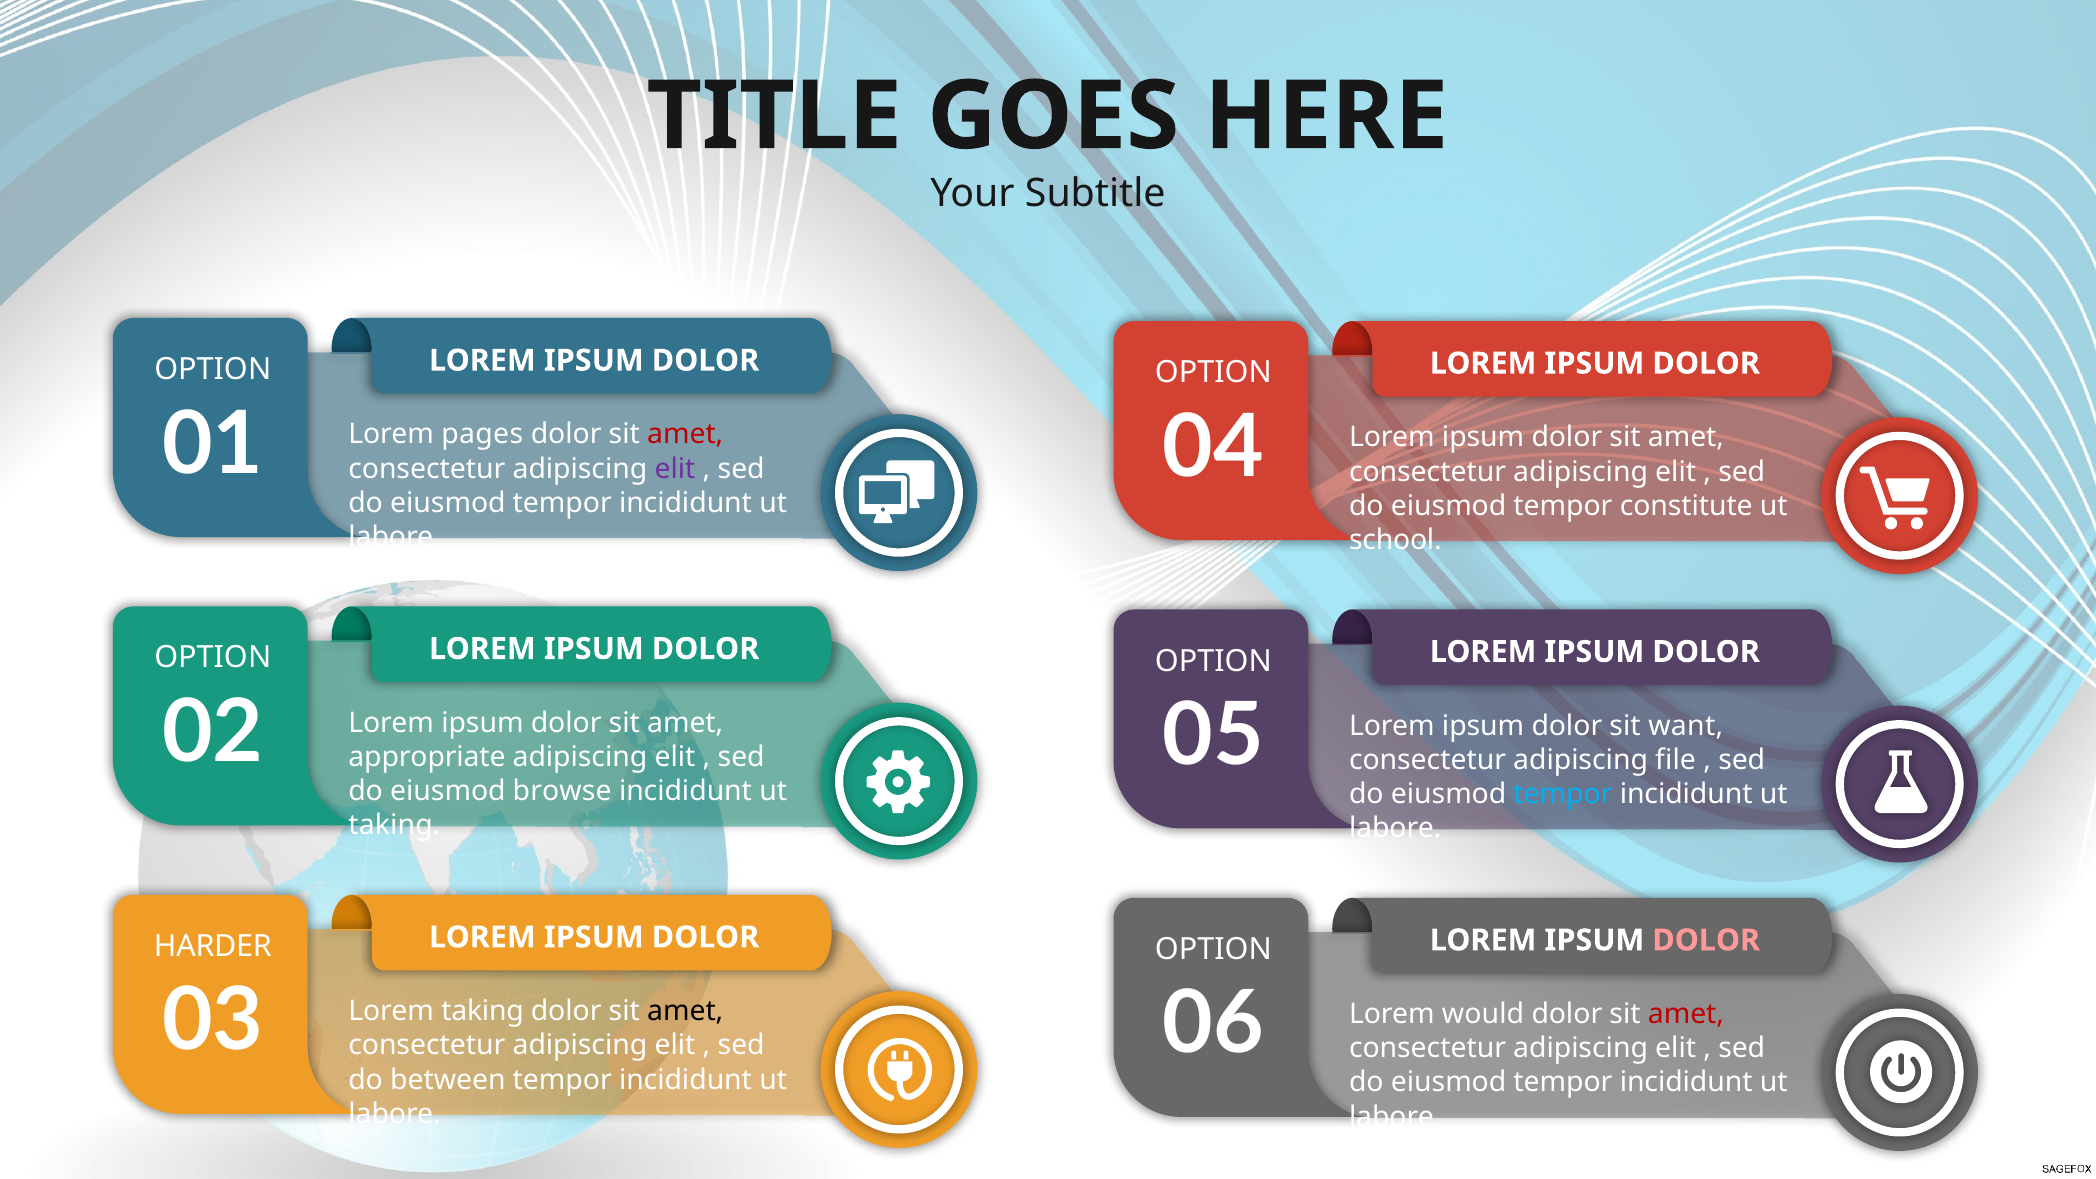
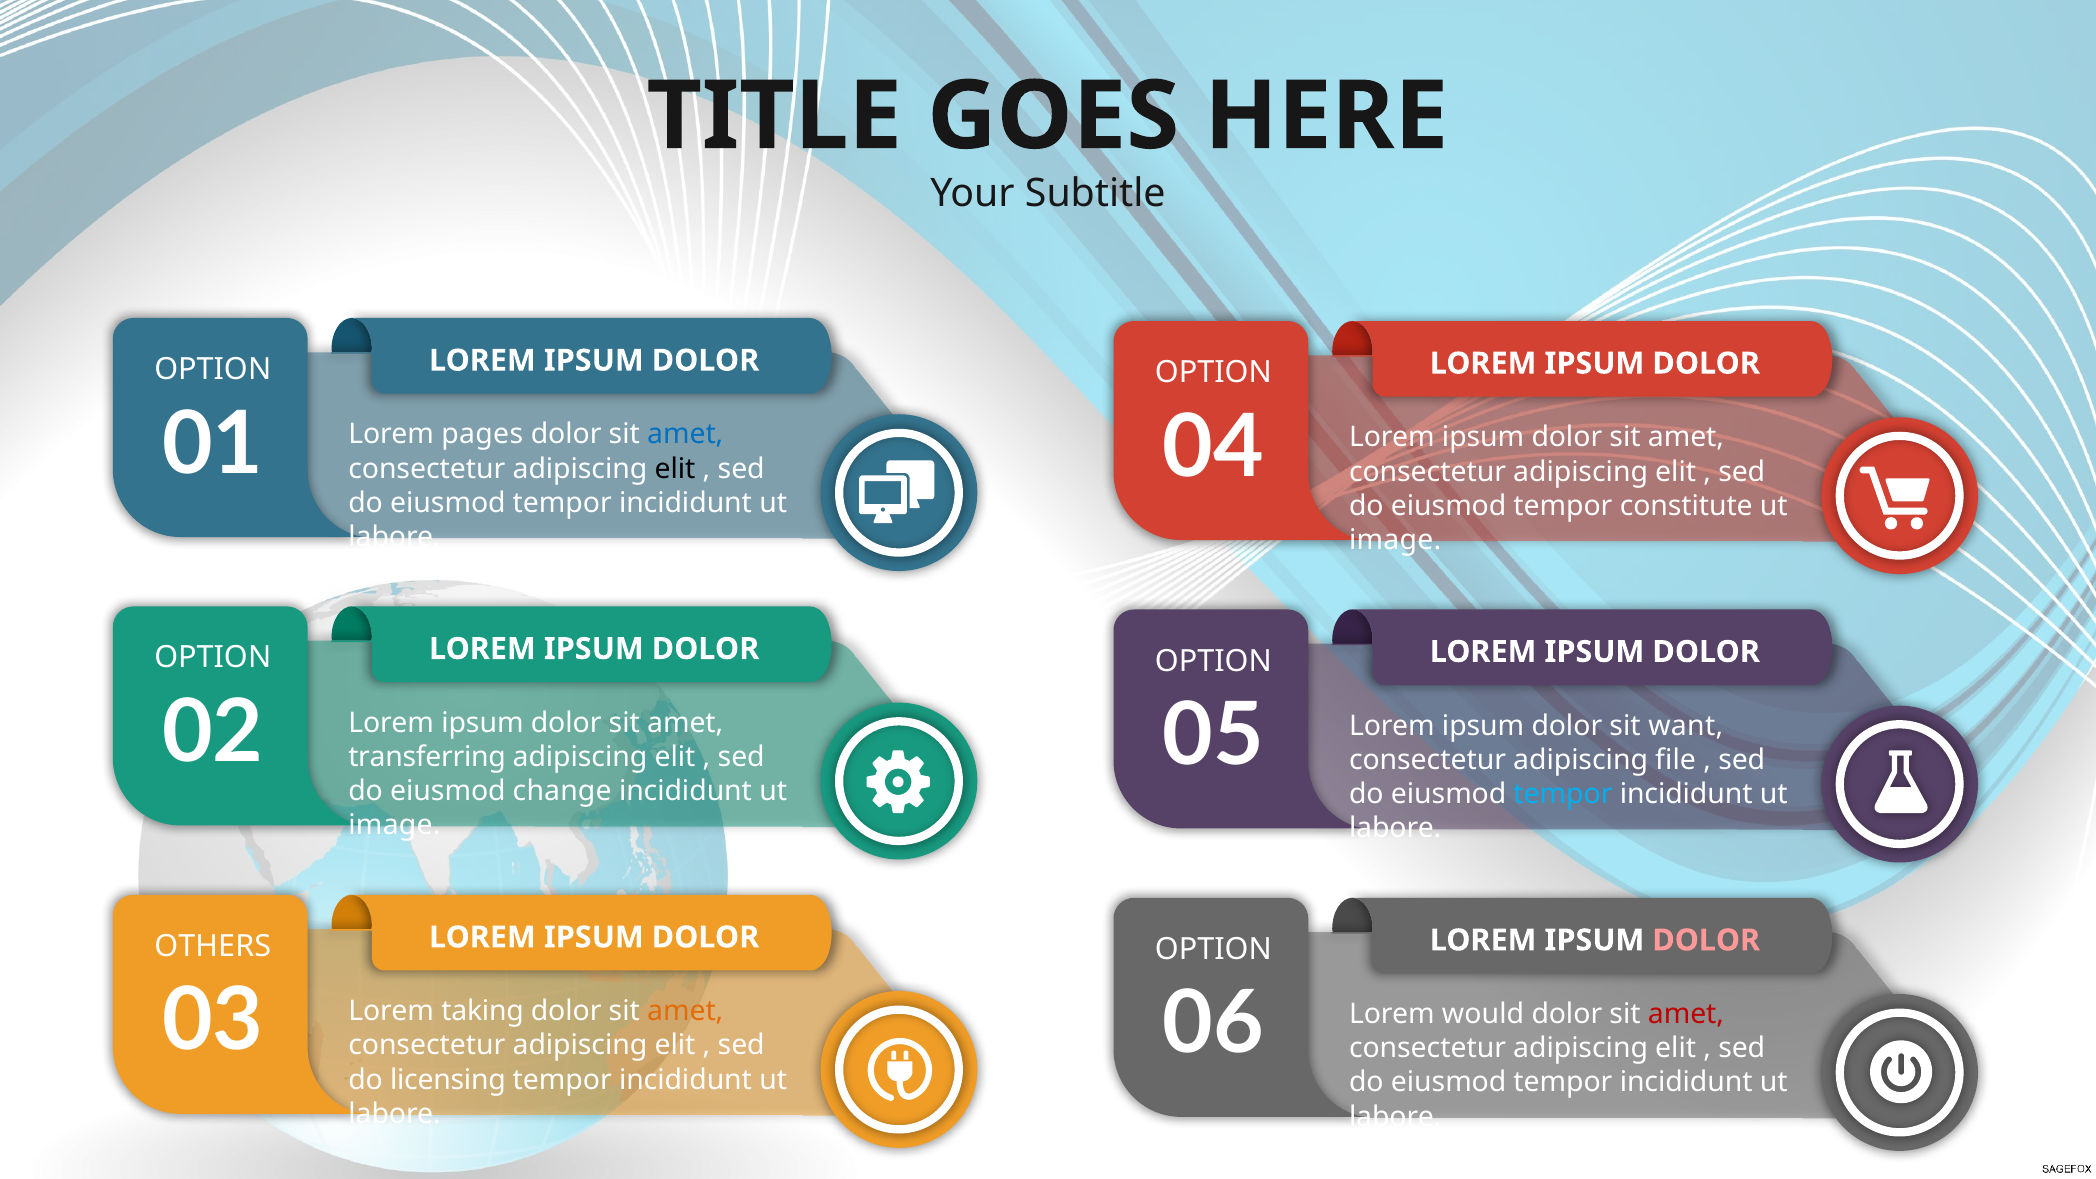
amet colour: red -> blue (685, 435)
elit colour: purple -> black (675, 469)
school: school -> image (1395, 540)
appropriate: appropriate -> transferring (427, 757)
browse: browse -> change (562, 791)
taking: taking -> image (394, 825)
HARDER: HARDER -> OTHERS (213, 946)
amet colour: black -> orange (685, 1011)
between: between -> licensing (448, 1080)
